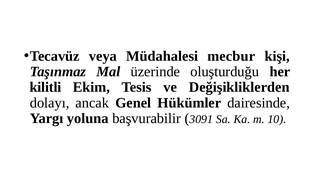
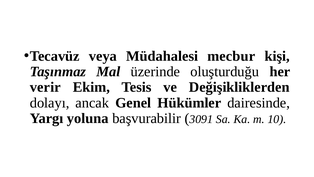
kilitli: kilitli -> verir (45, 87)
